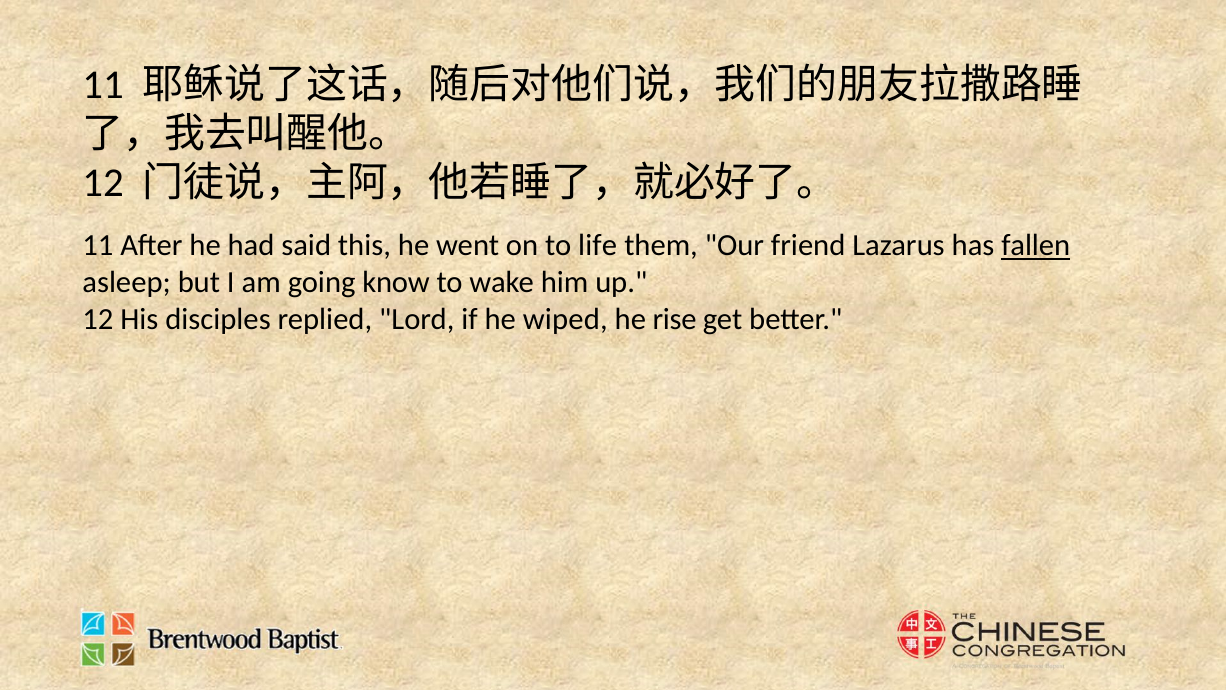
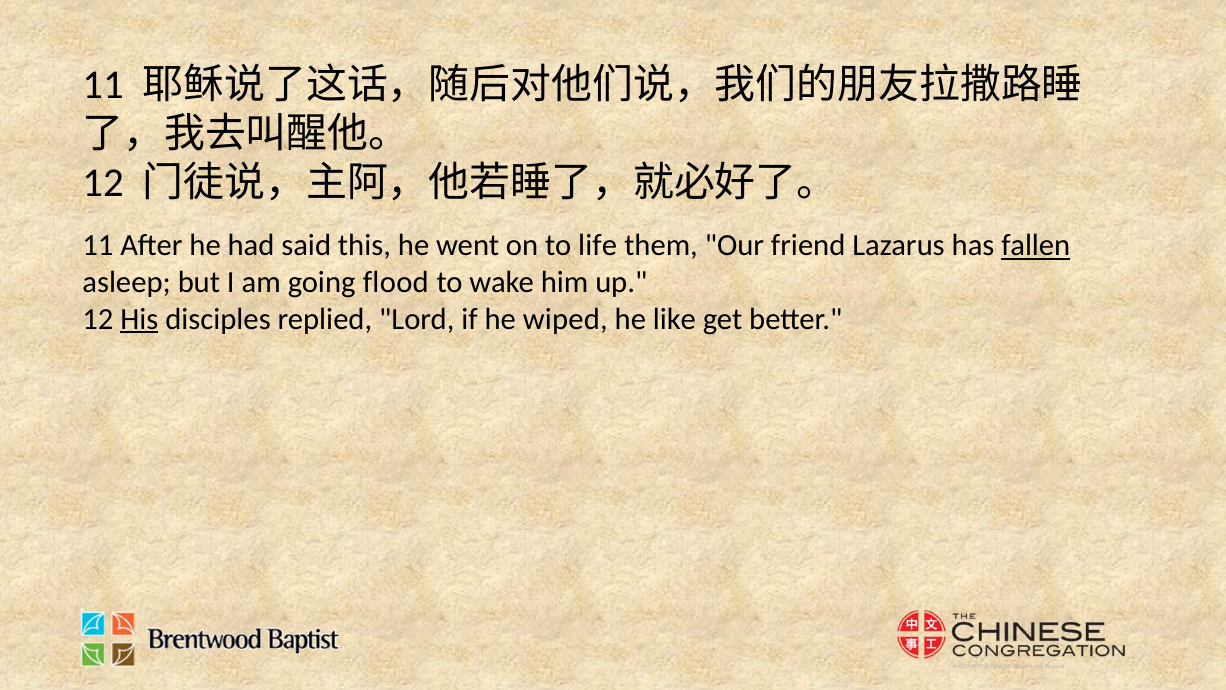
know: know -> flood (396, 282)
His underline: none -> present (139, 319)
rise: rise -> like (674, 319)
